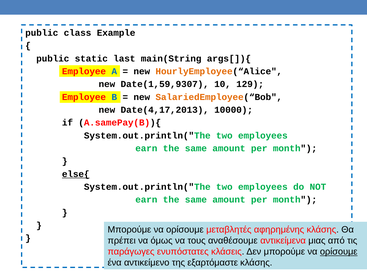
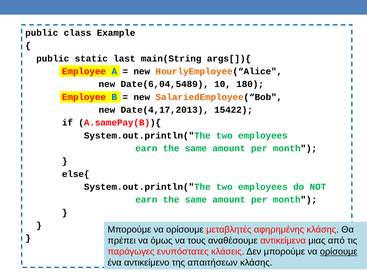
Date(1,59,9307: Date(1,59,9307 -> Date(6,04,5489 (165, 84)
129: 129 -> 180 (250, 84)
10000: 10000 -> 15422 (234, 110)
else{ underline: present -> none (76, 174)
εξαρτόμαστε: εξαρτόμαστε -> απαιτήσεων (213, 263)
